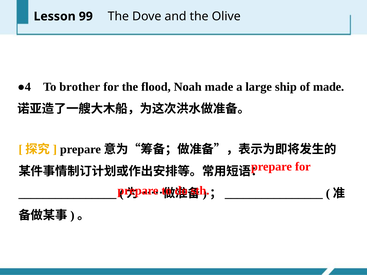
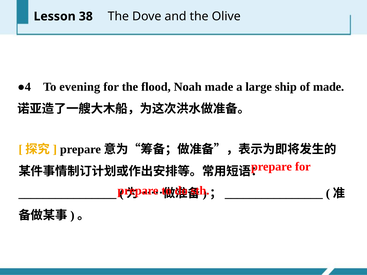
99: 99 -> 38 (86, 16)
brother: brother -> evening (80, 87)
